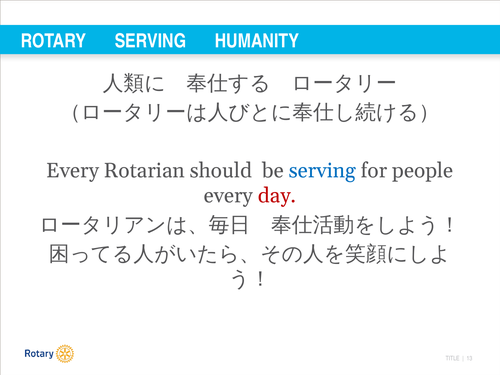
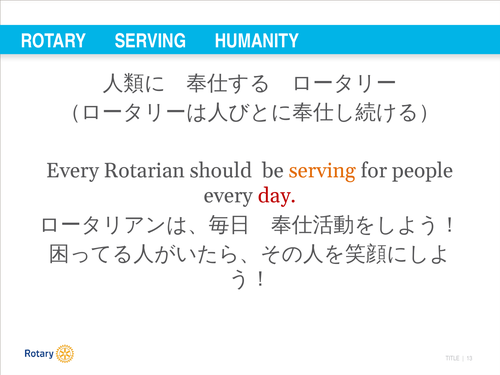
serving colour: blue -> orange (322, 171)
